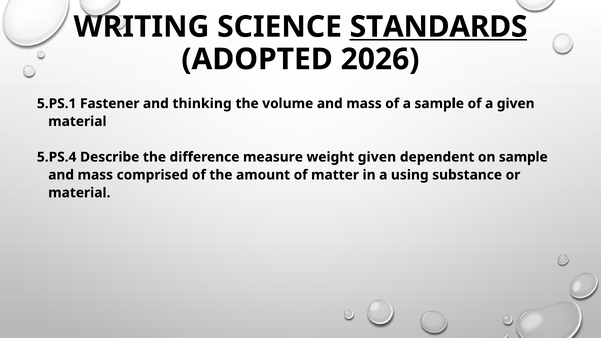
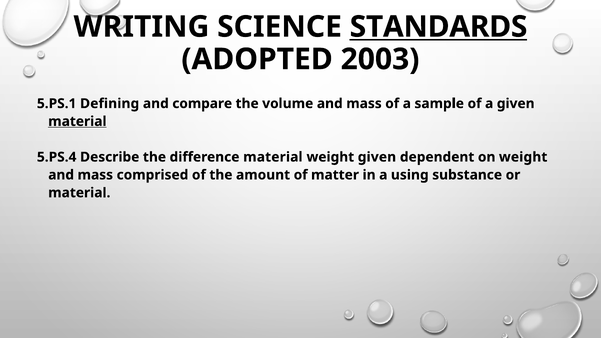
2026: 2026 -> 2003 (380, 59)
Fastener: Fastener -> Defining (110, 104)
thinking: thinking -> compare (202, 104)
material underline: none -> present (77, 121)
difference measure: measure -> material (273, 157)
on sample: sample -> weight (523, 157)
